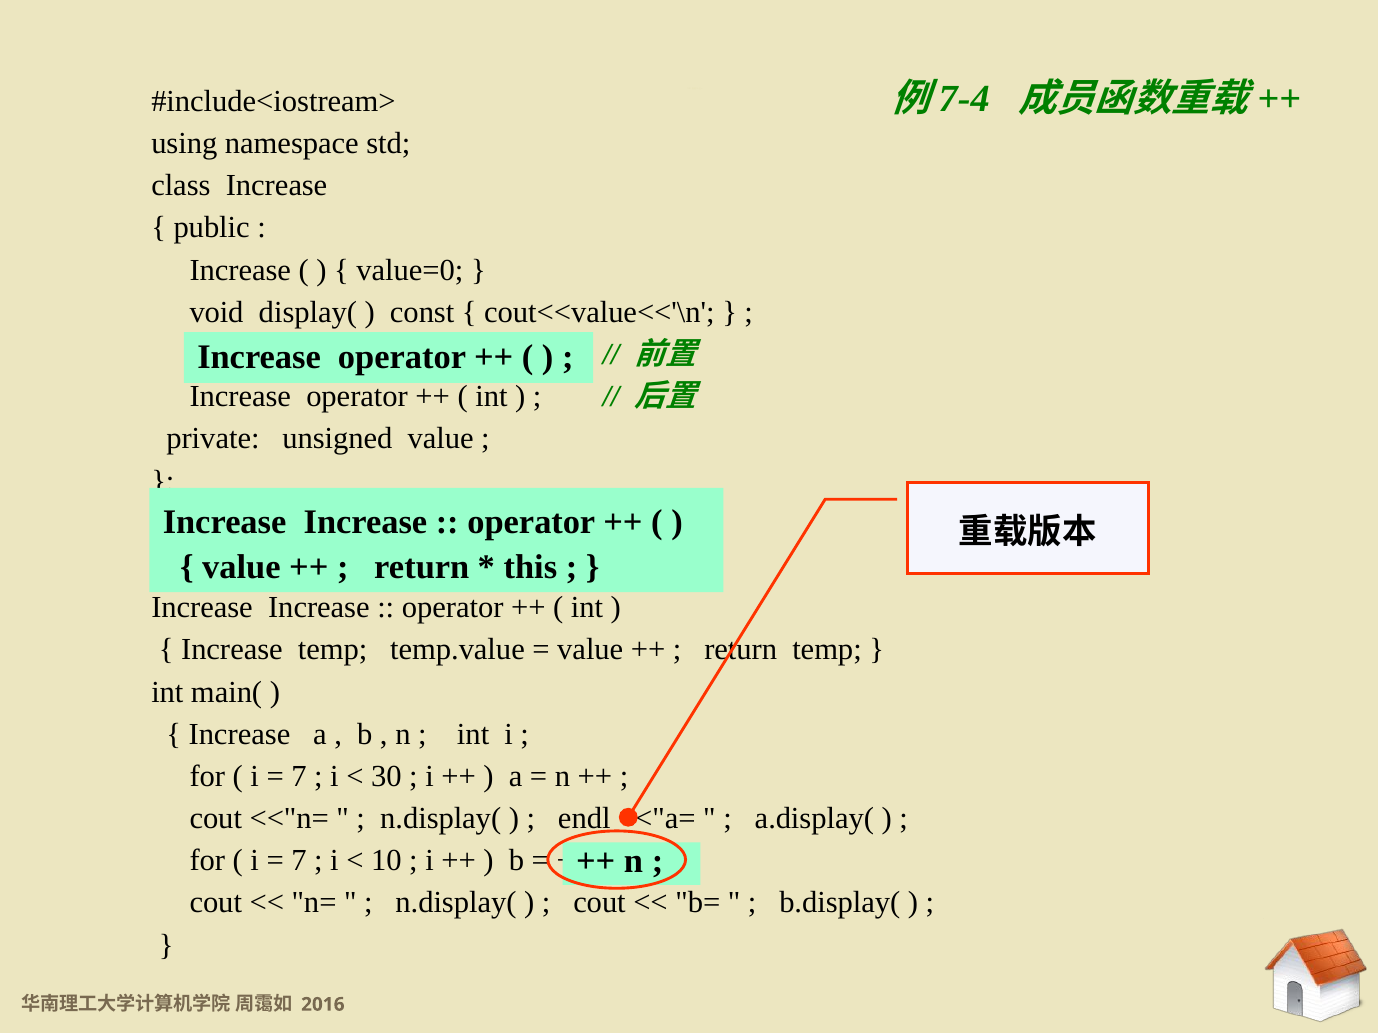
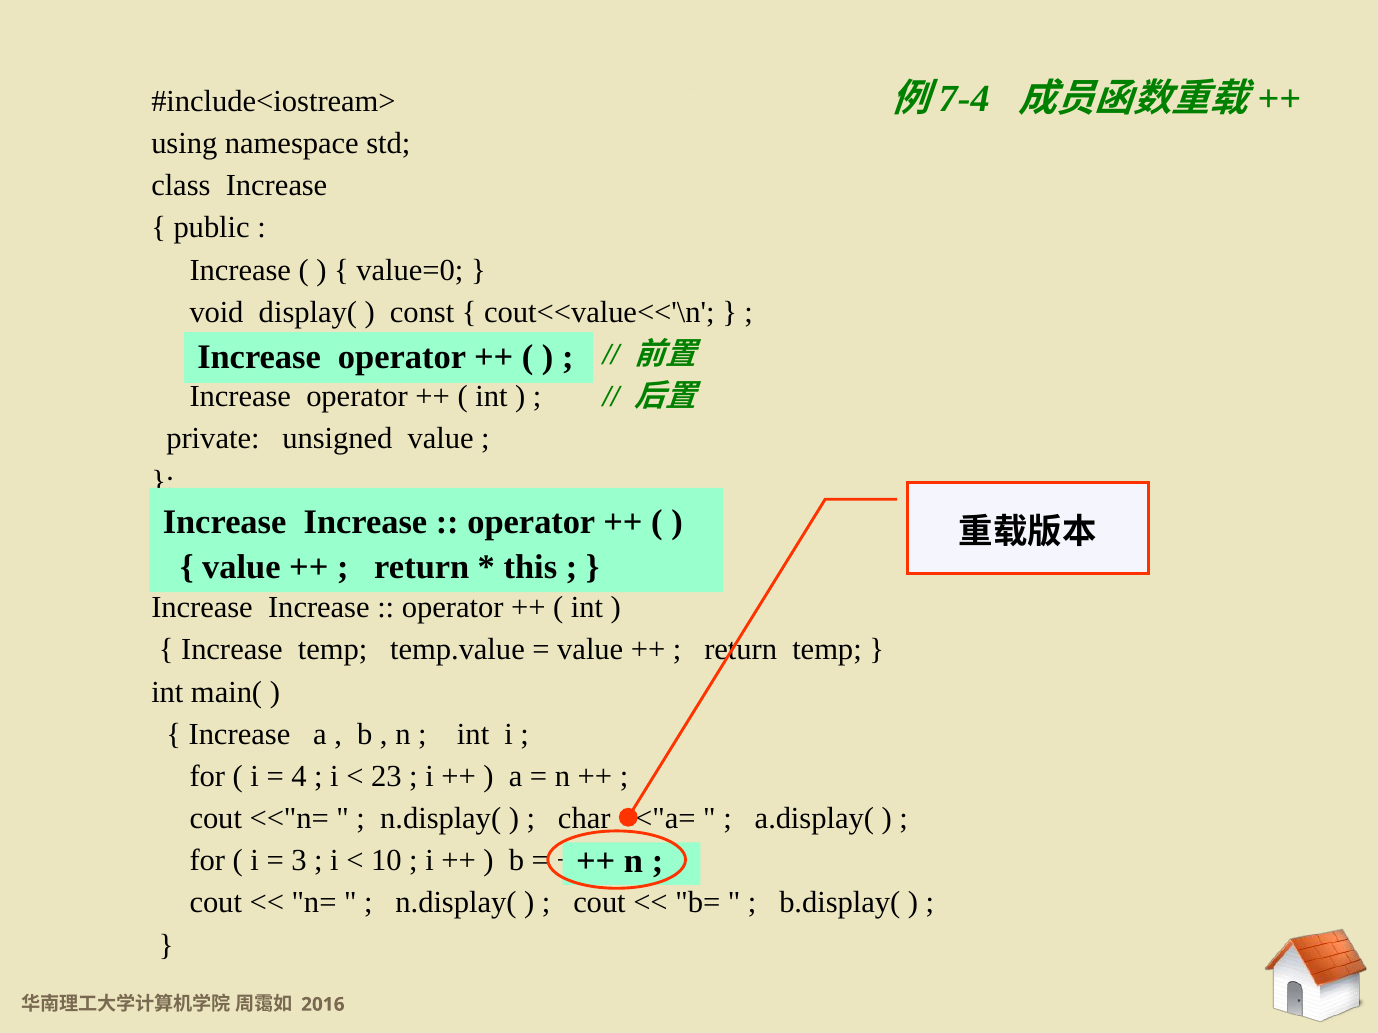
7: 7 -> 4 (299, 777)
30: 30 -> 23 (386, 777)
endl: endl -> char (584, 819)
7: 7 -> 3 (299, 861)
